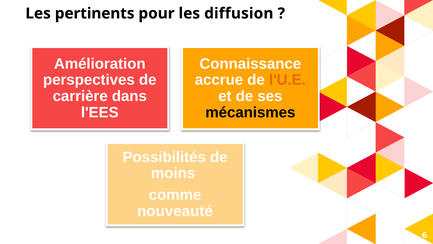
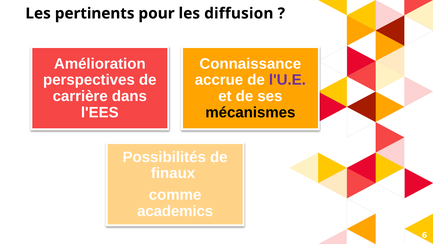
l'U.E colour: orange -> purple (287, 80)
moins: moins -> finaux (173, 173)
nouveauté: nouveauté -> academics (175, 211)
